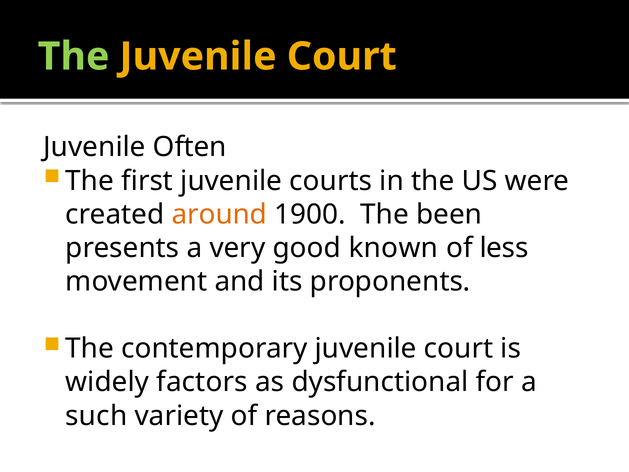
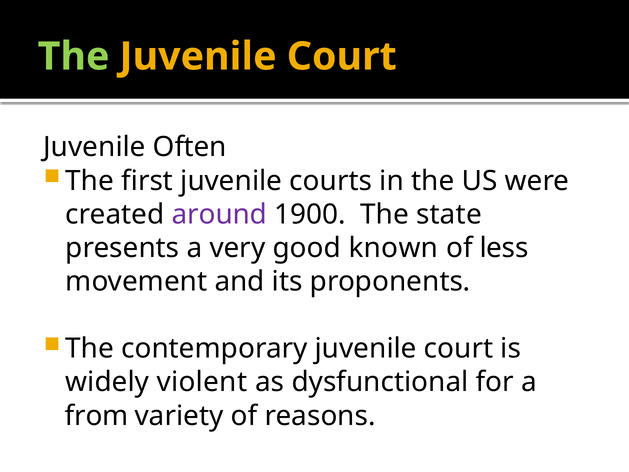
around colour: orange -> purple (219, 214)
been: been -> state (449, 214)
factors: factors -> violent (202, 382)
such: such -> from (97, 416)
